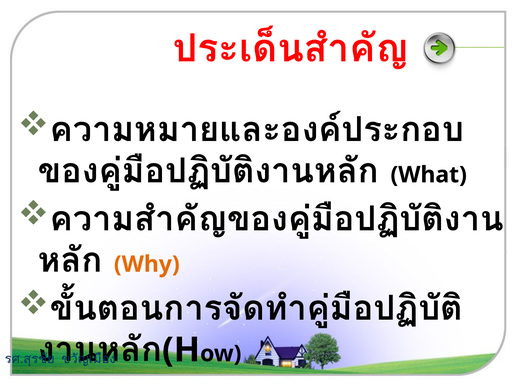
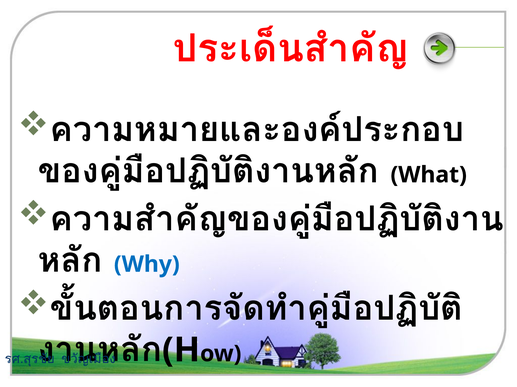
Why colour: orange -> blue (147, 265)
